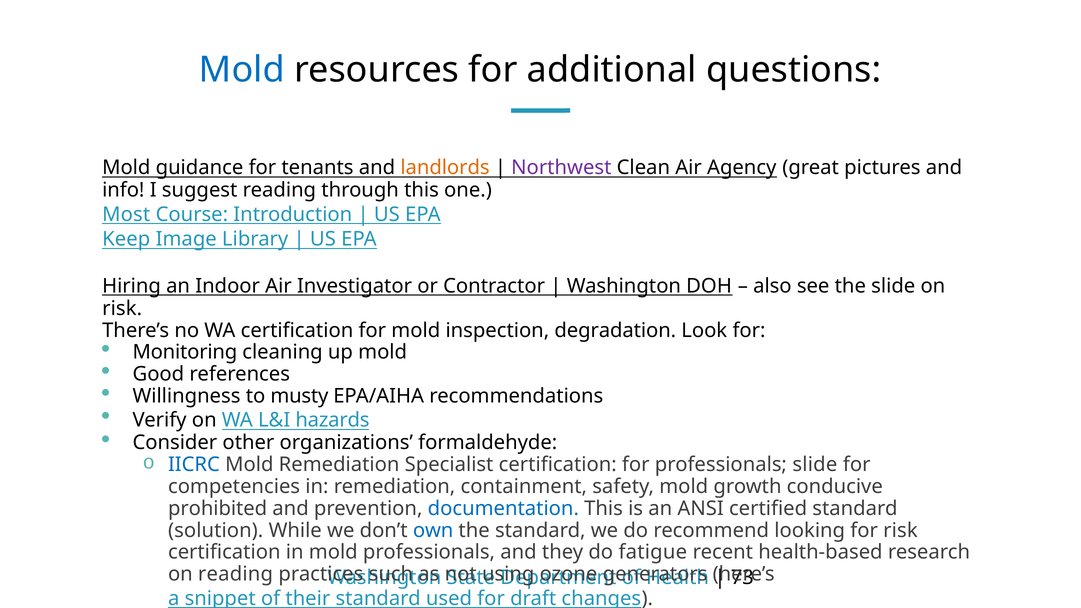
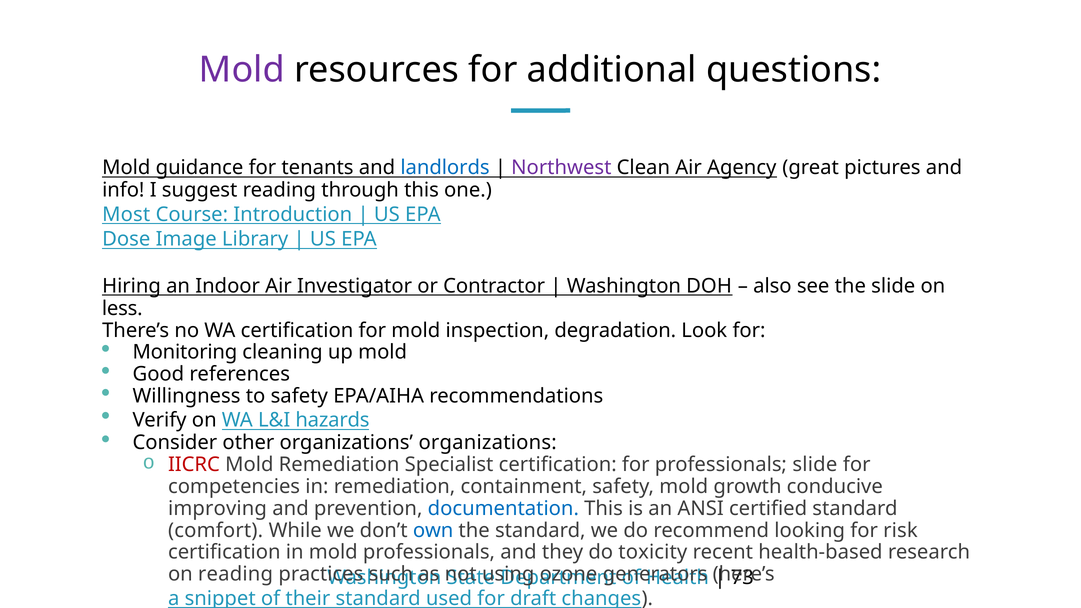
Mold colour: blue -> purple (242, 70)
landlords colour: orange -> blue (445, 168)
Keep: Keep -> Dose (126, 239)
risk: risk -> less (122, 308)
to musty: musty -> safety (299, 396)
organizations formaldehyde: formaldehyde -> organizations (488, 443)
IICRC colour: blue -> red (194, 465)
prohibited: prohibited -> improving (217, 508)
solution: solution -> comfort (216, 530)
fatigue: fatigue -> toxicity (653, 552)
